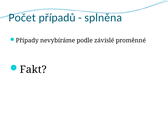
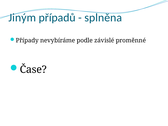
Počet: Počet -> Jiným (22, 18)
Fakt: Fakt -> Čase (33, 70)
